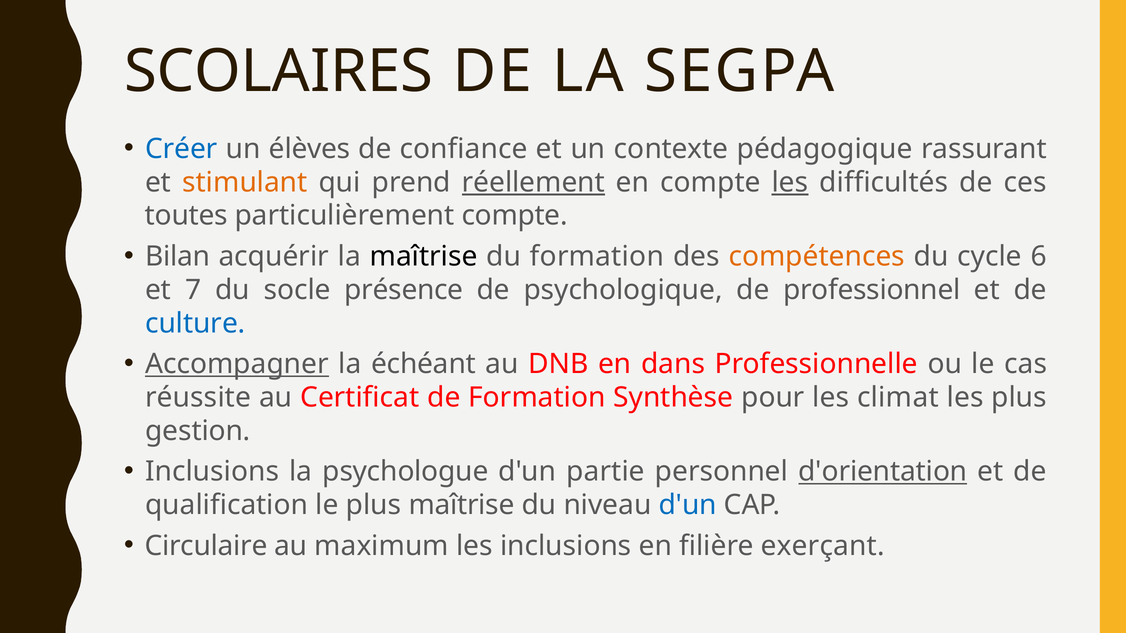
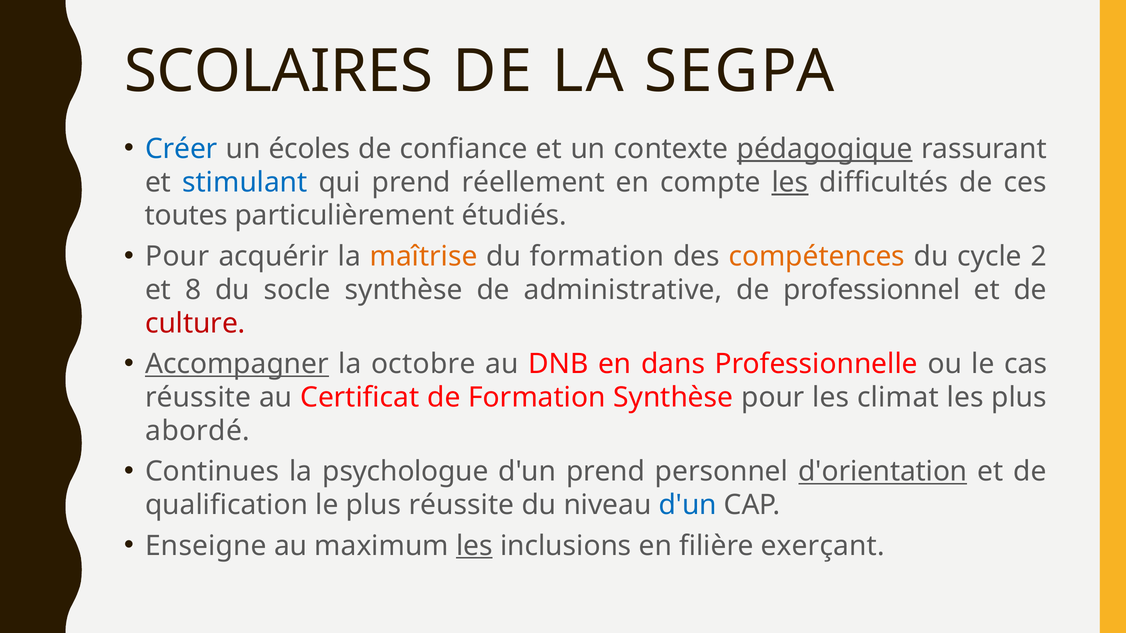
élèves: élèves -> écoles (310, 149)
pédagogique underline: none -> present (825, 149)
stimulant colour: orange -> blue (245, 182)
réellement underline: present -> none (533, 182)
particulièrement compte: compte -> étudiés (514, 216)
Bilan: Bilan -> Pour (177, 257)
maîtrise colour: black -> orange (424, 257)
6: 6 -> 2 (1039, 257)
7: 7 -> 8 (193, 290)
socle présence: présence -> synthèse (404, 290)
psychologique: psychologique -> administrative (623, 290)
culture colour: blue -> red (195, 323)
échéant: échéant -> octobre (423, 364)
gestion: gestion -> abordé (198, 431)
Inclusions: Inclusions -> Continues (212, 472)
d'un partie: partie -> prend (606, 472)
plus maîtrise: maîtrise -> réussite (461, 505)
Circulaire: Circulaire -> Enseigne (206, 546)
les underline: none -> present (474, 546)
